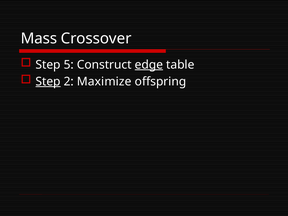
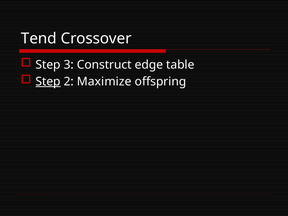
Mass: Mass -> Tend (39, 38)
5: 5 -> 3 (69, 65)
edge underline: present -> none (149, 65)
